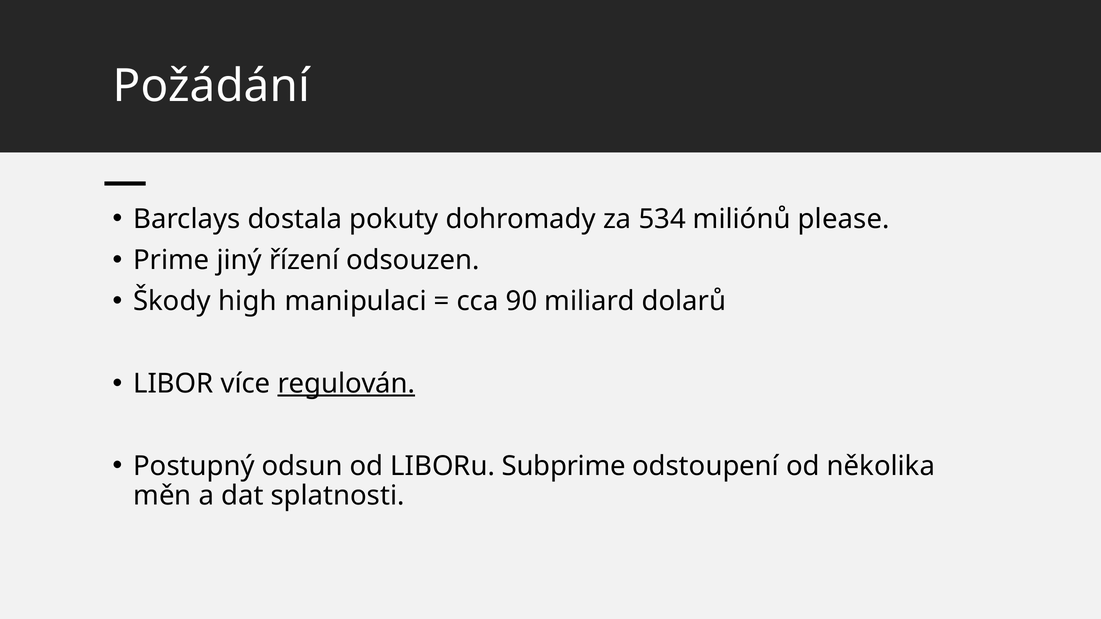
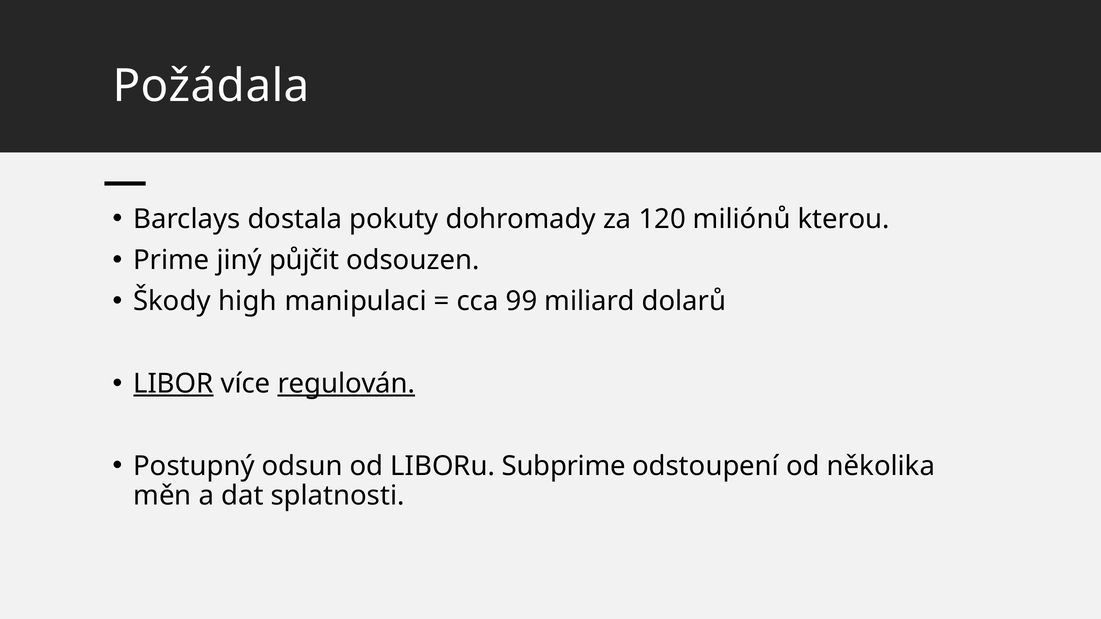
Požádání: Požádání -> Požádala (211, 86)
534: 534 -> 120 (662, 219)
please: please -> kterou (844, 219)
řízení: řízení -> půjčit (304, 260)
90: 90 -> 99 (522, 301)
LIBOR underline: none -> present (173, 384)
